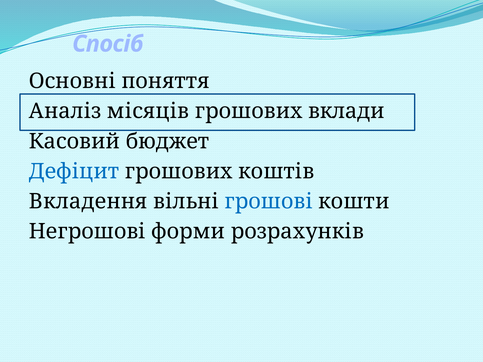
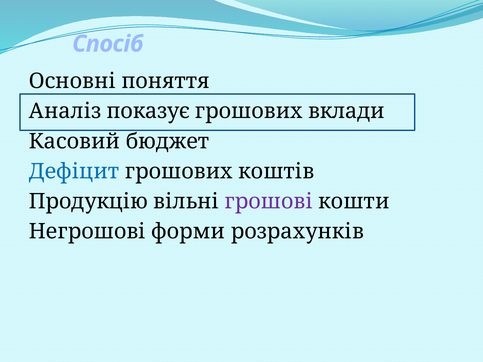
місяців: місяців -> показує (148, 111)
Вкладення: Вкладення -> Продукцію (88, 202)
грошові colour: blue -> purple (269, 202)
